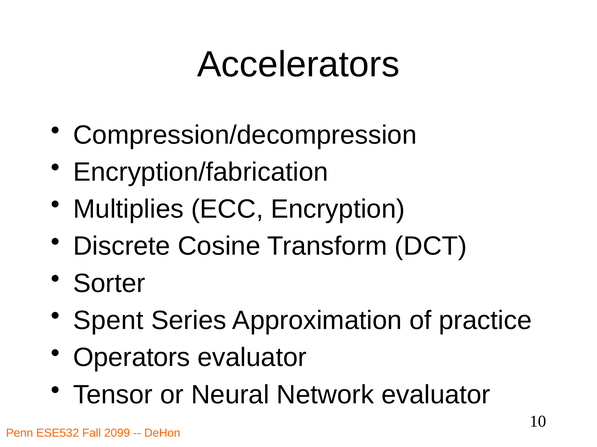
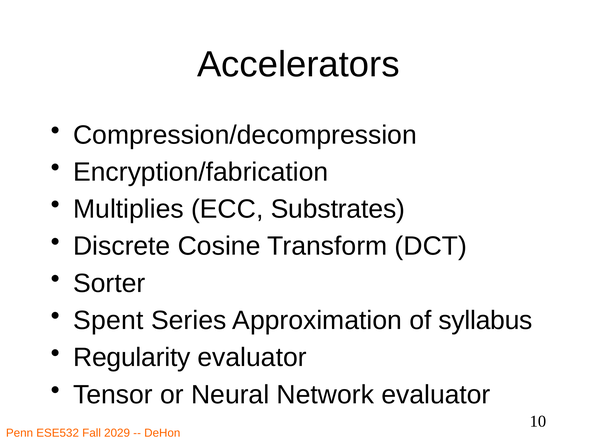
Encryption: Encryption -> Substrates (338, 210)
practice: practice -> syllabus (485, 321)
Operators: Operators -> Regularity (132, 358)
2099: 2099 -> 2029 (117, 434)
